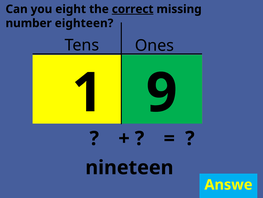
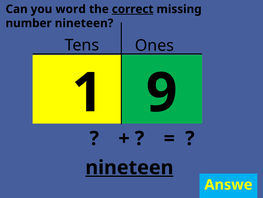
eight: eight -> word (71, 9)
number eighteen: eighteen -> nineteen (84, 23)
nineteen underline: none -> present (129, 167)
